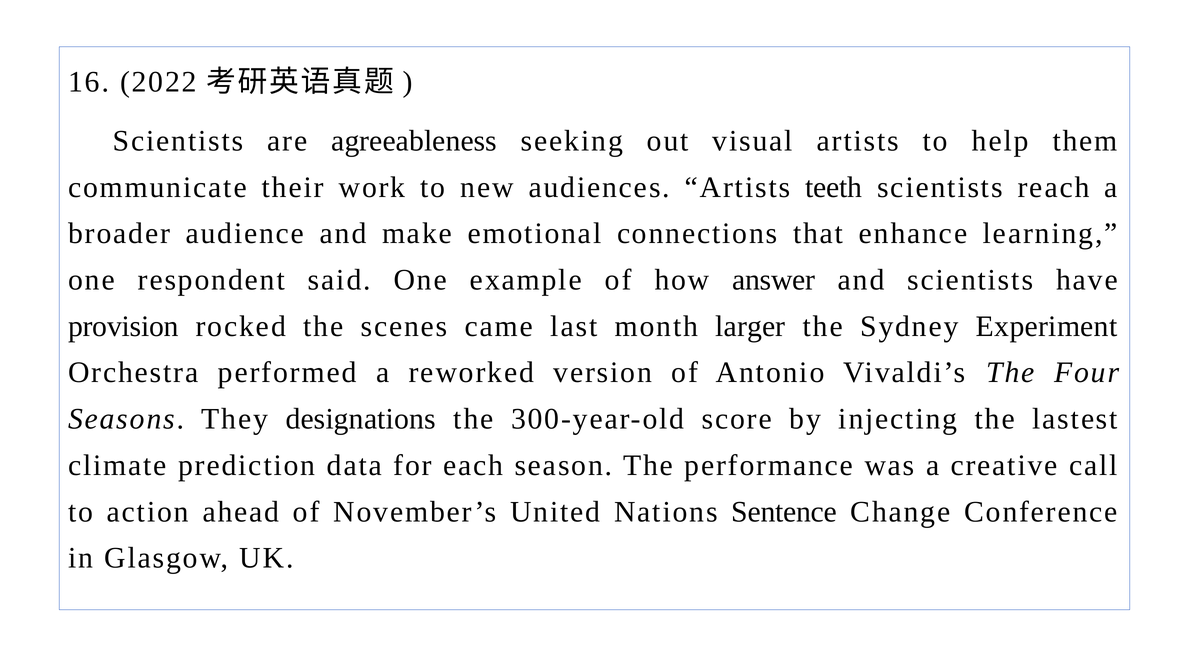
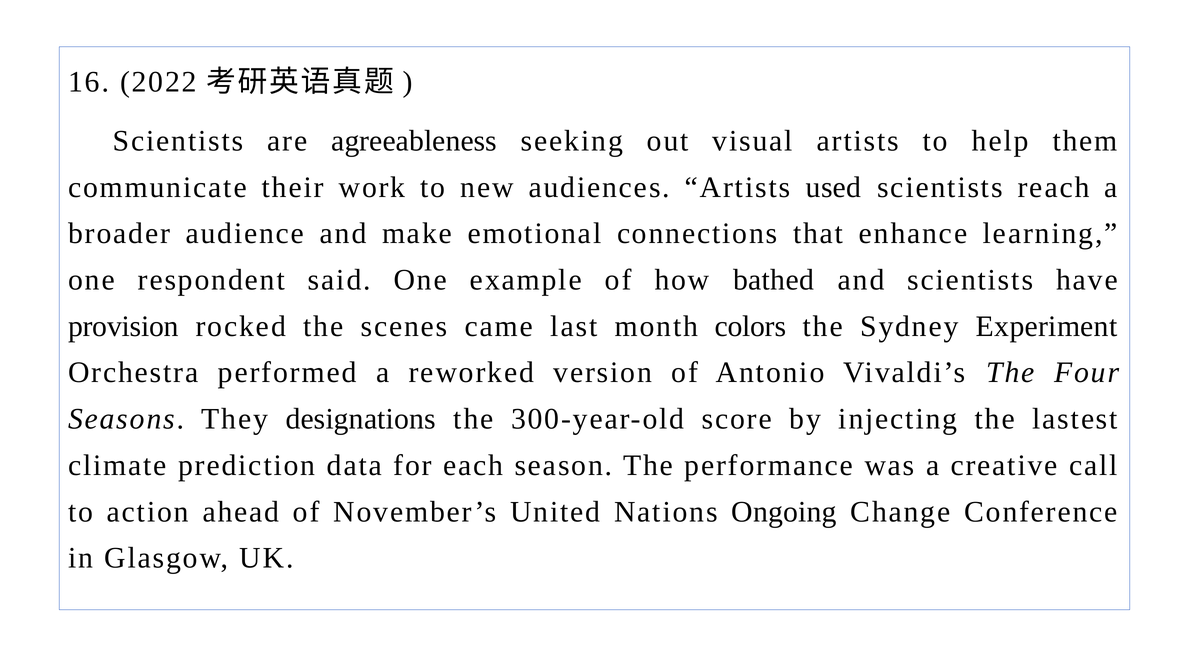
teeth: teeth -> used (834, 187)
answer: answer -> bathed (774, 280)
larger: larger -> colors (751, 326)
Sentence: Sentence -> Ongoing (784, 512)
